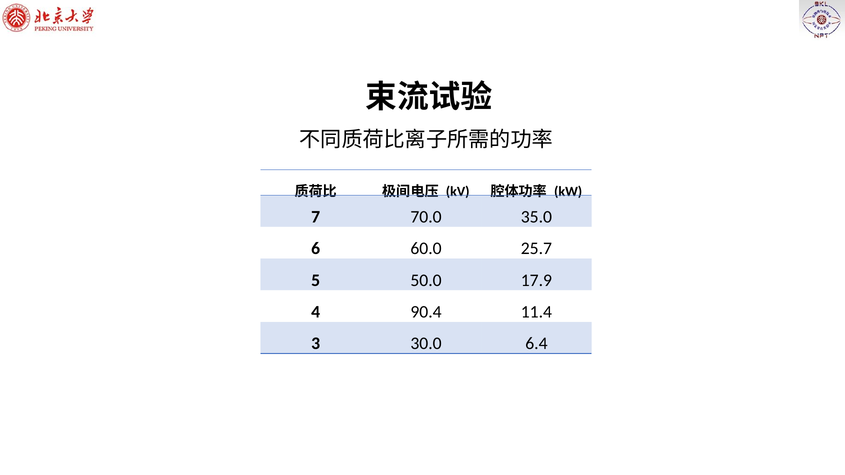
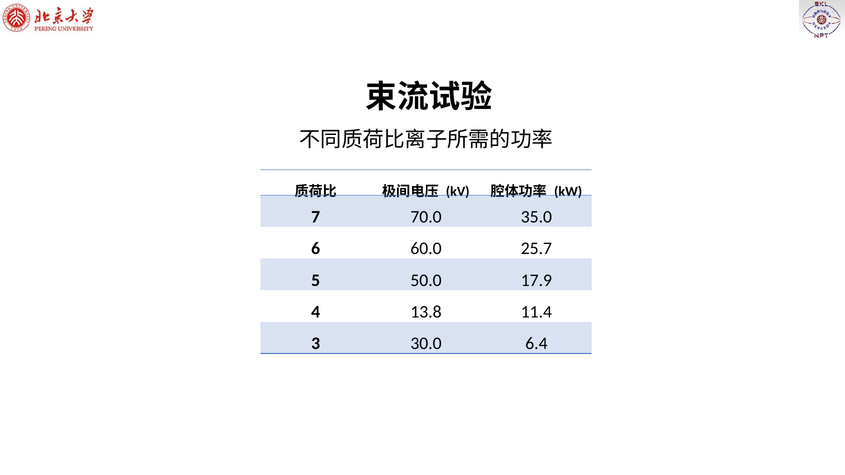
90.4: 90.4 -> 13.8 (426, 312)
